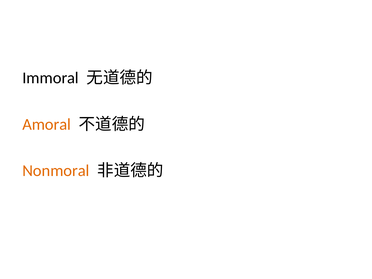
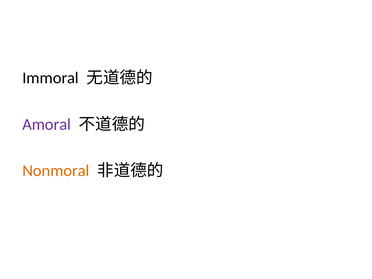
Amoral colour: orange -> purple (47, 124)
